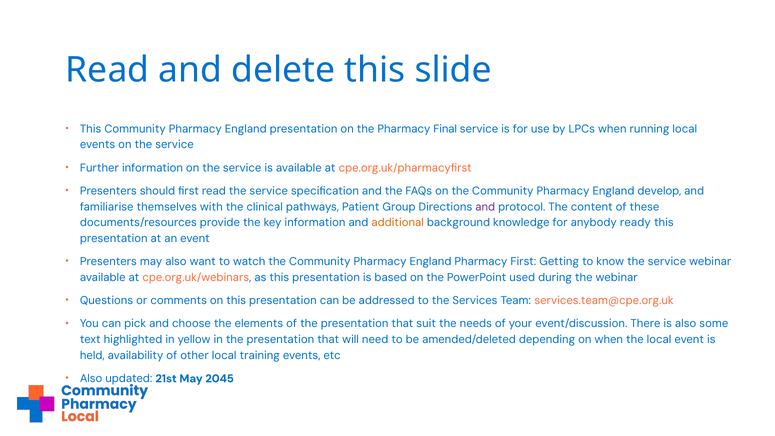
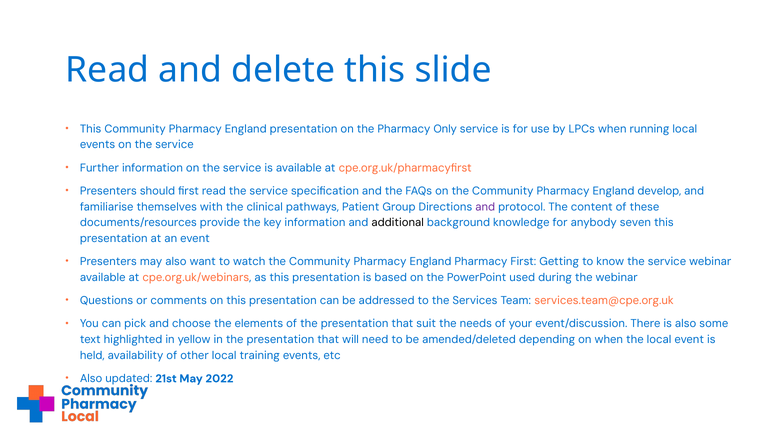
Final: Final -> Only (445, 129)
additional colour: orange -> black (398, 223)
ready: ready -> seven (635, 223)
2045: 2045 -> 2022 (219, 378)
